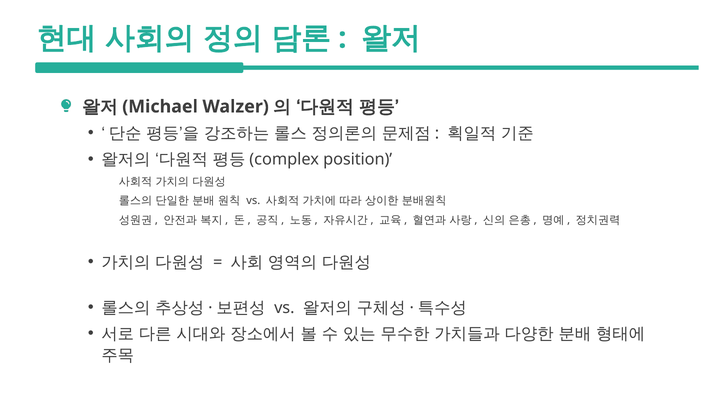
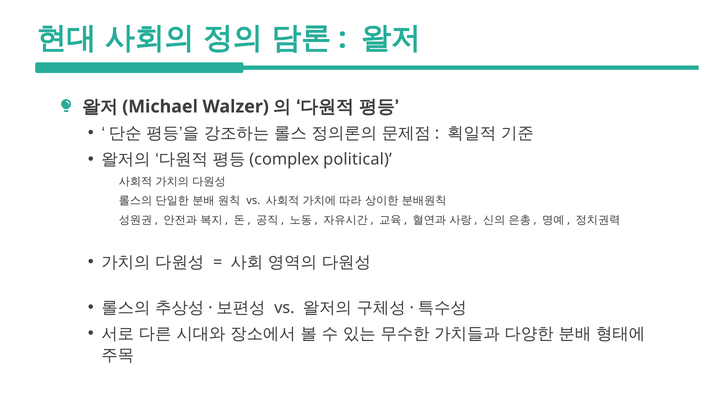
position: position -> political (358, 159)
